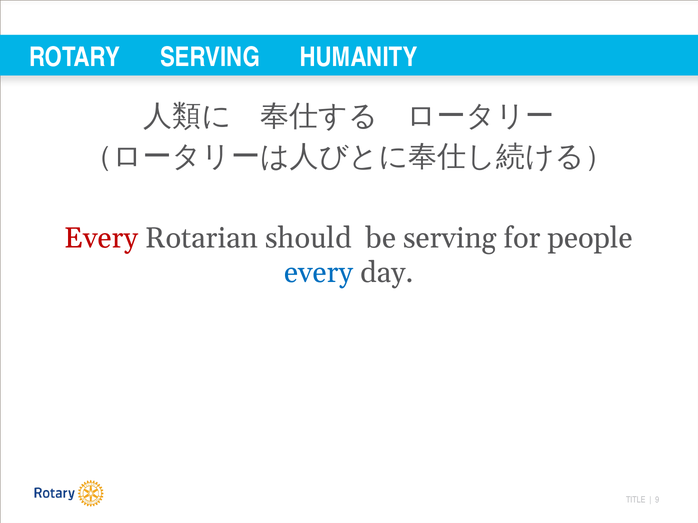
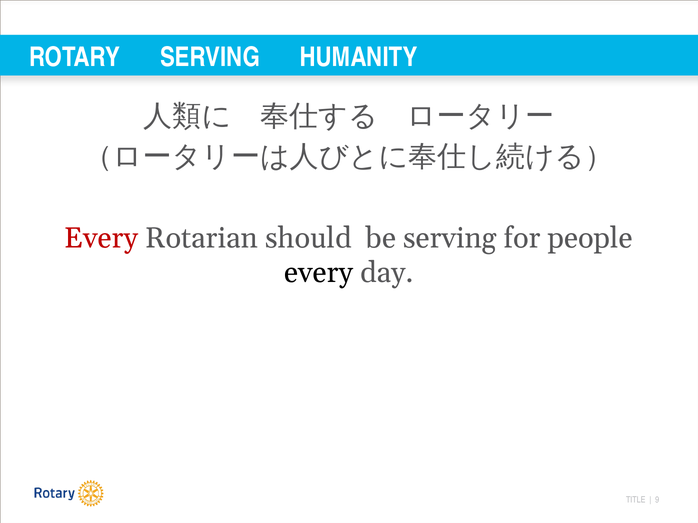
every colour: blue -> black (319, 273)
